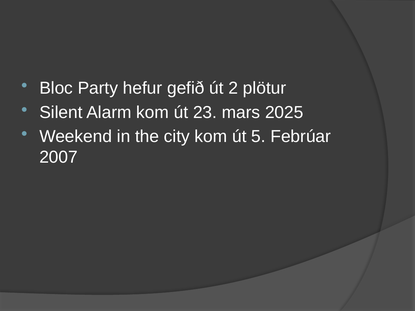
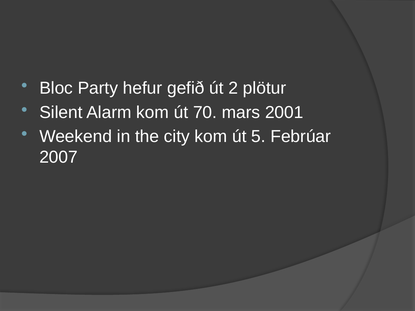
23: 23 -> 70 (205, 112)
2025: 2025 -> 2001 (284, 112)
